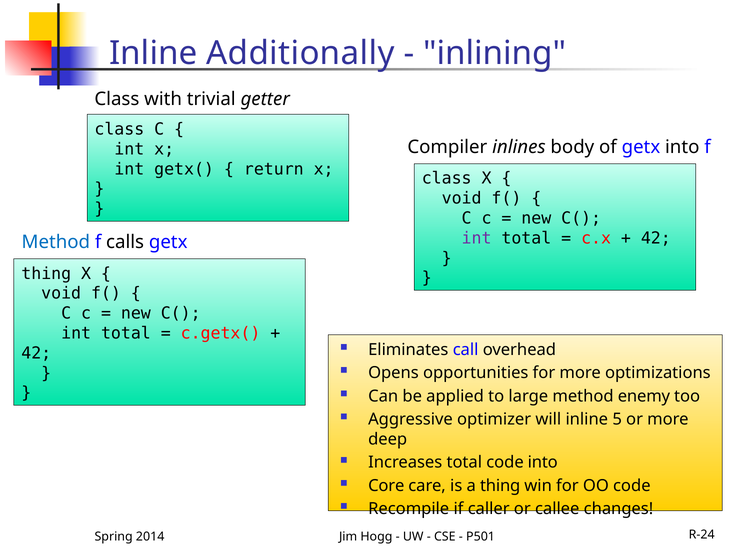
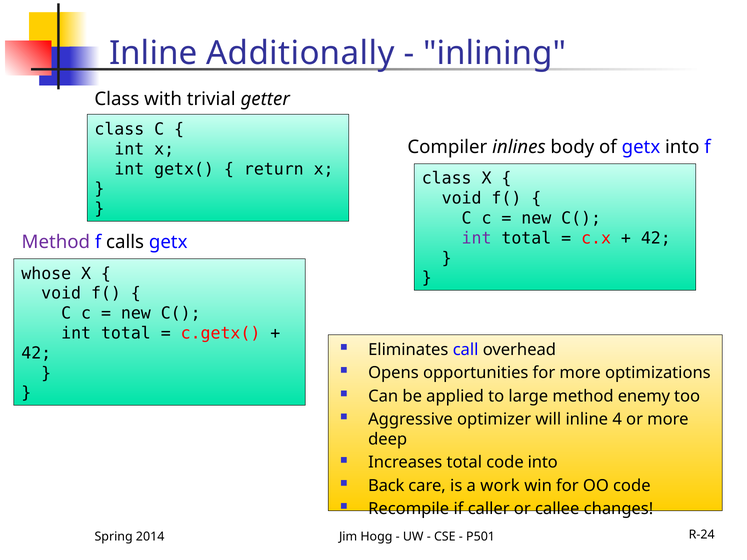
Method colour: blue -> purple (56, 242)
thing: thing -> whose (46, 274)
5: 5 -> 4 (617, 419)
Core: Core -> Back (386, 486)
a thing: thing -> work (500, 486)
